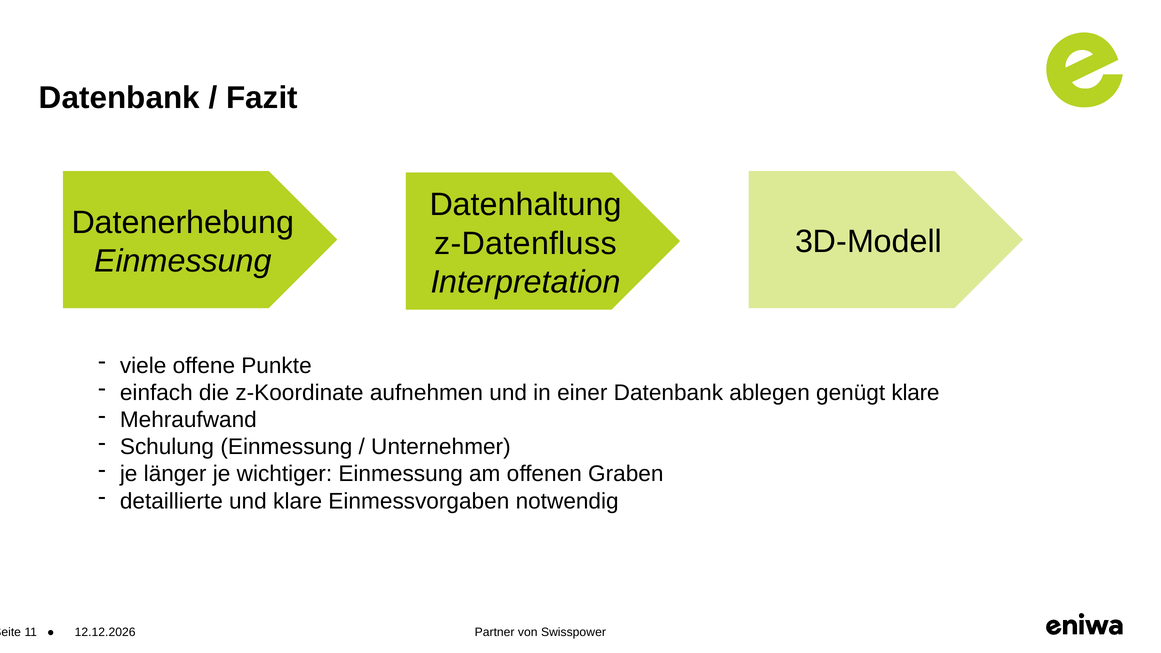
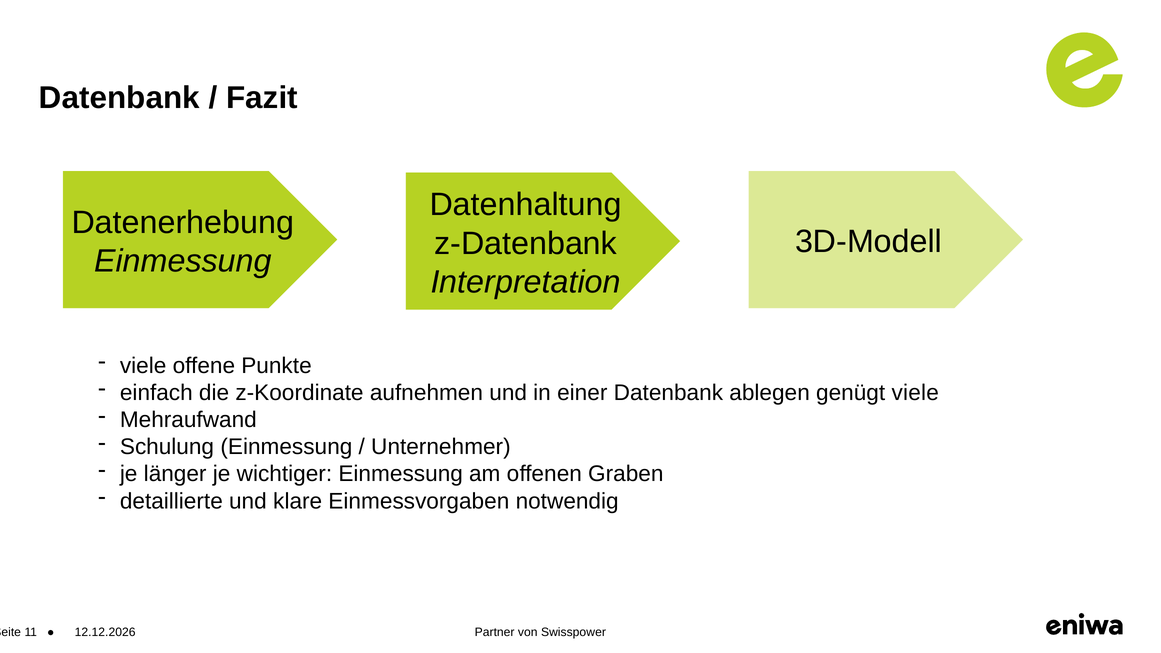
z-Datenfluss: z-Datenfluss -> z-Datenbank (526, 243)
genügt klare: klare -> viele (915, 393)
